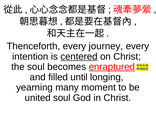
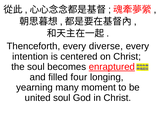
journey: journey -> diverse (106, 46)
centered underline: present -> none (79, 57)
until: until -> four (79, 77)
